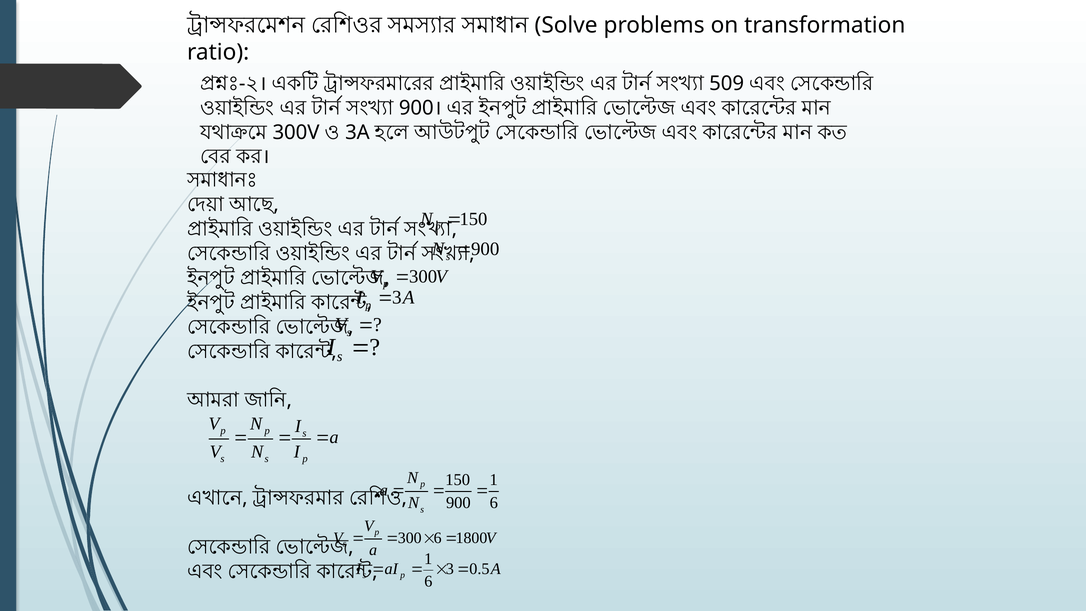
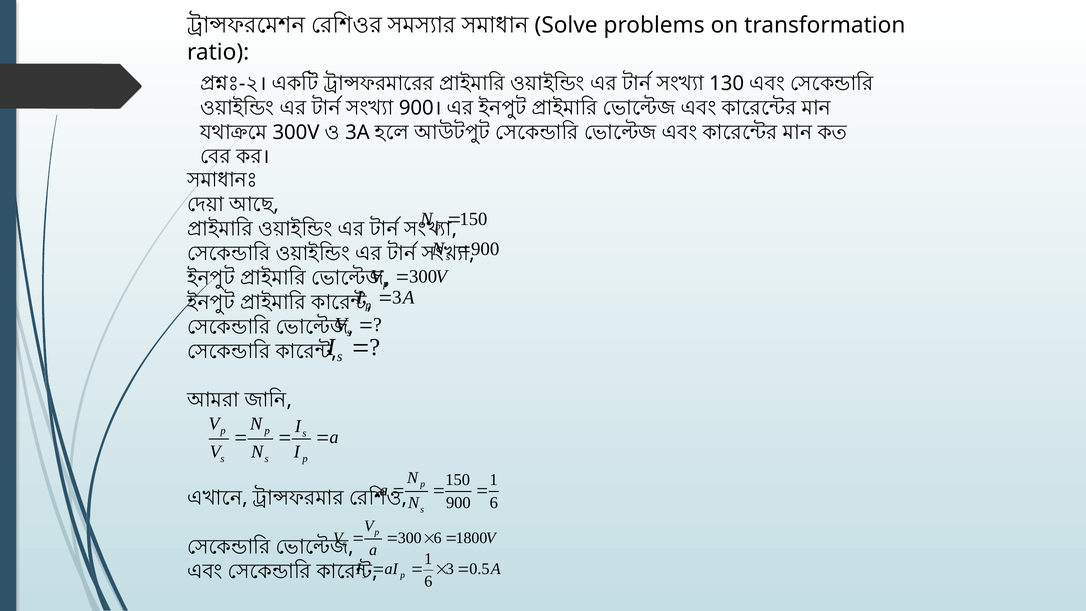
509: 509 -> 130 (727, 83)
